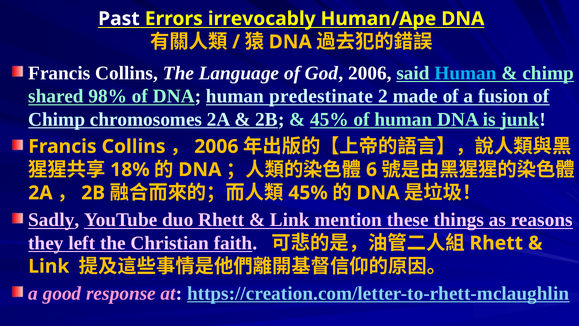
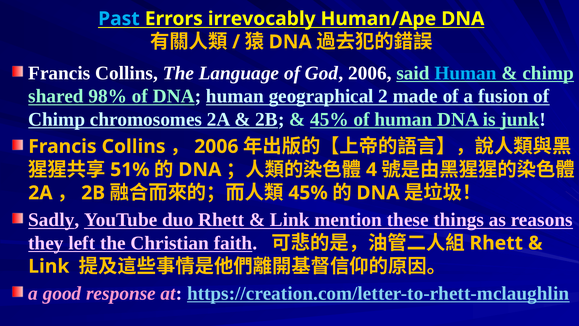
Past colour: white -> light blue (119, 19)
predestinate: predestinate -> geographical (321, 96)
18%: 18% -> 51% (130, 170)
6: 6 -> 4 (372, 170)
